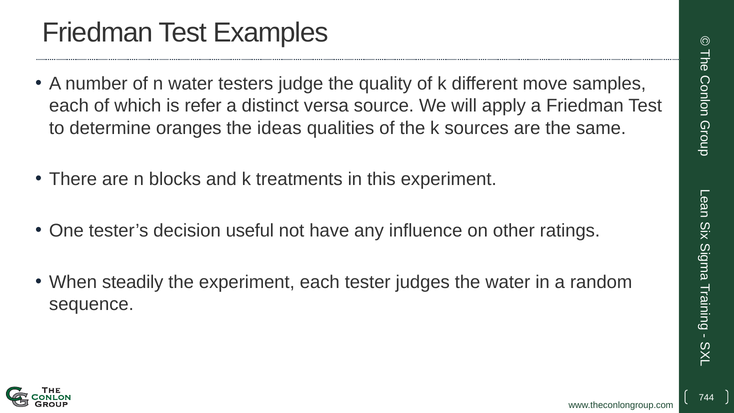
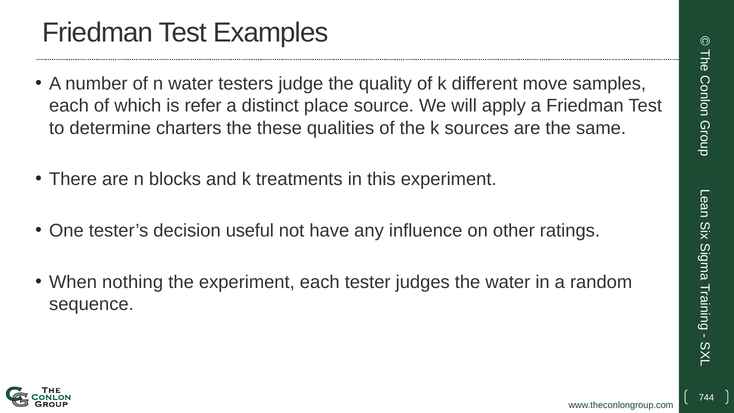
versa: versa -> place (326, 106)
oranges: oranges -> charters (189, 128)
ideas: ideas -> these (279, 128)
steadily: steadily -> nothing (133, 282)
